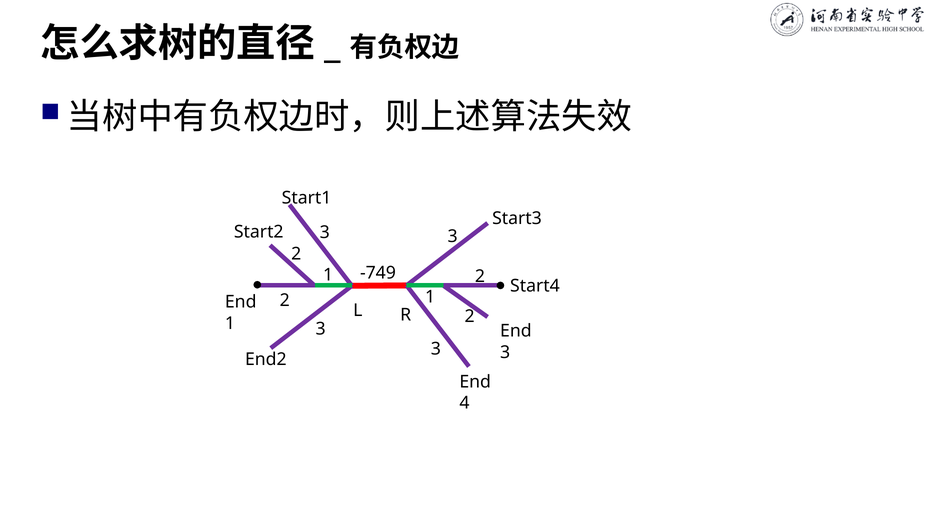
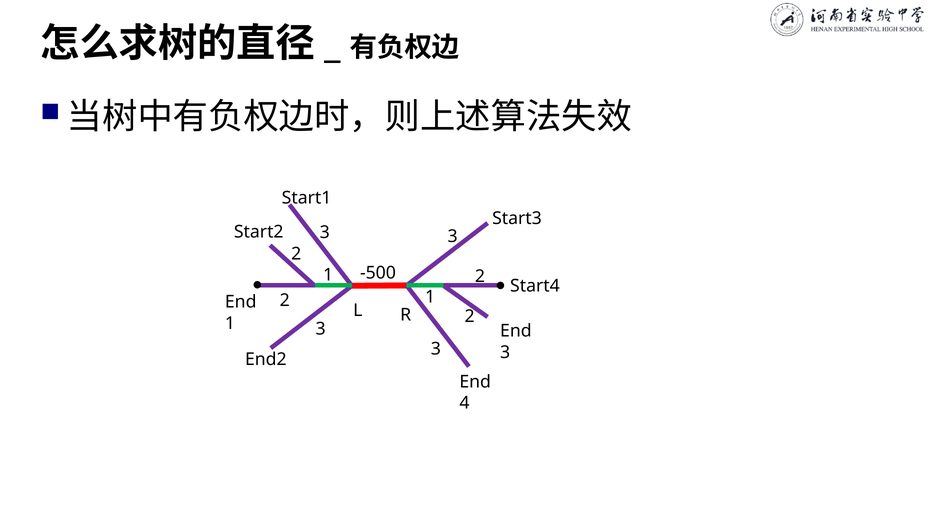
-749: -749 -> -500 (378, 273)
